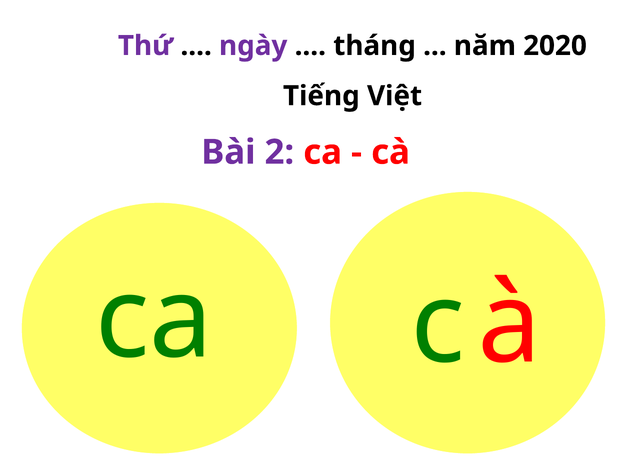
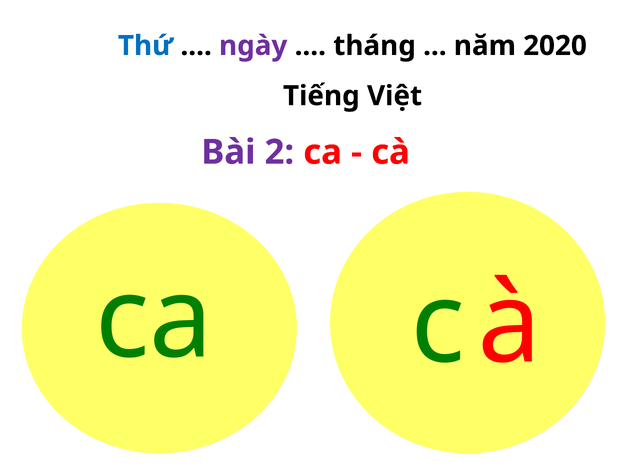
Thứ colour: purple -> blue (146, 46)
